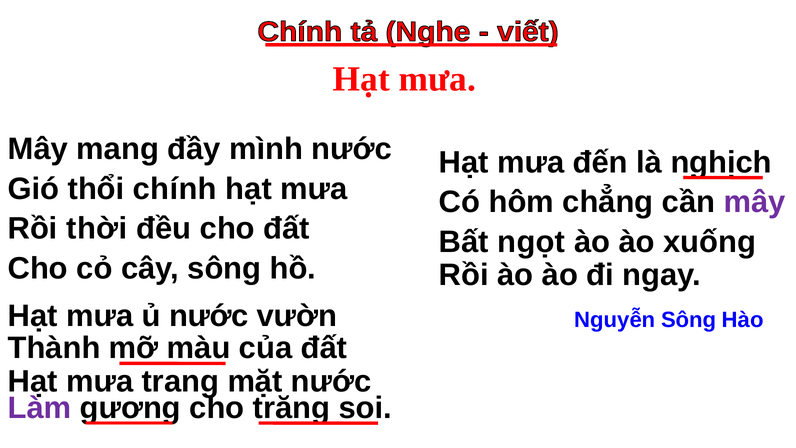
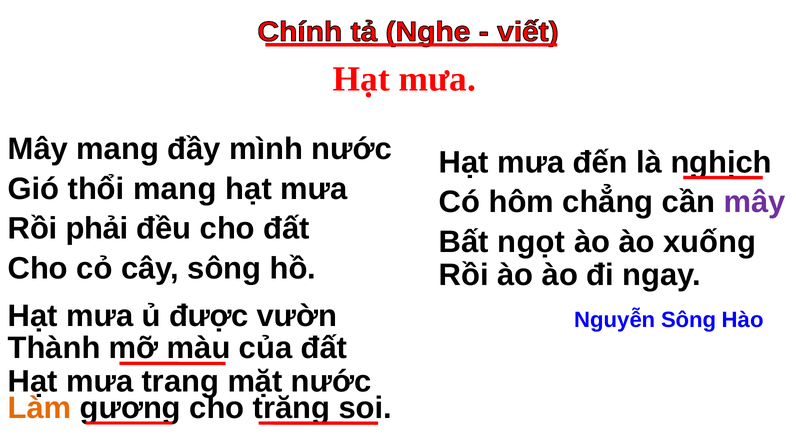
thổi chính: chính -> mang (175, 189)
thời: thời -> phải (97, 229)
ủ nước: nước -> được (209, 316)
Làm colour: purple -> orange (40, 408)
